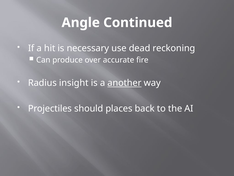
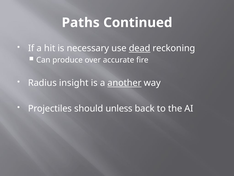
Angle: Angle -> Paths (81, 23)
dead underline: none -> present (140, 48)
places: places -> unless (119, 108)
